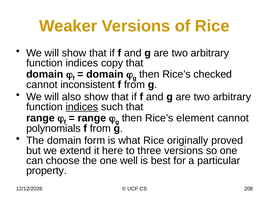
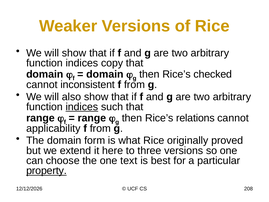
element: element -> relations (195, 118)
polynomials: polynomials -> applicability (53, 128)
well: well -> text (129, 160)
property underline: none -> present (46, 171)
